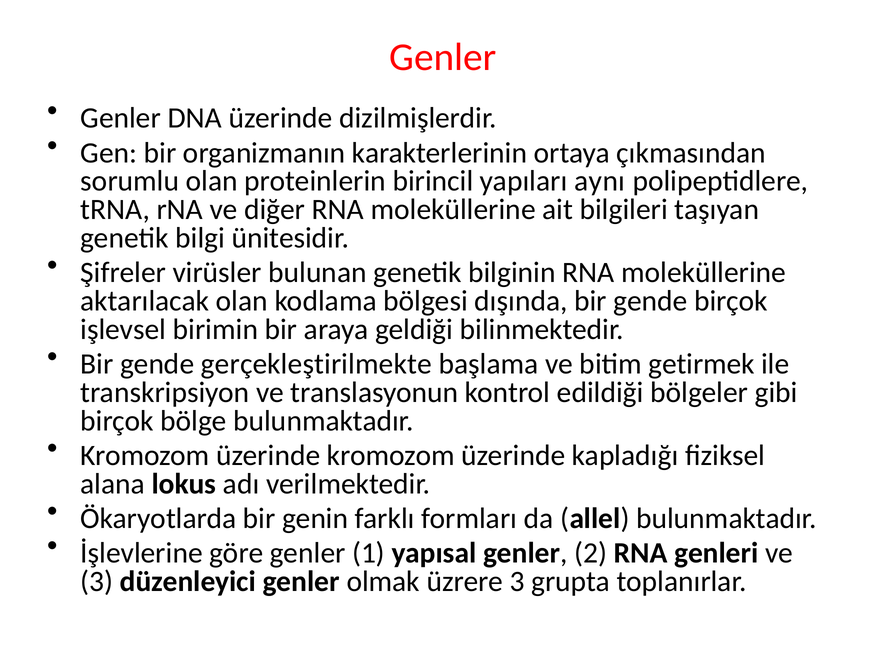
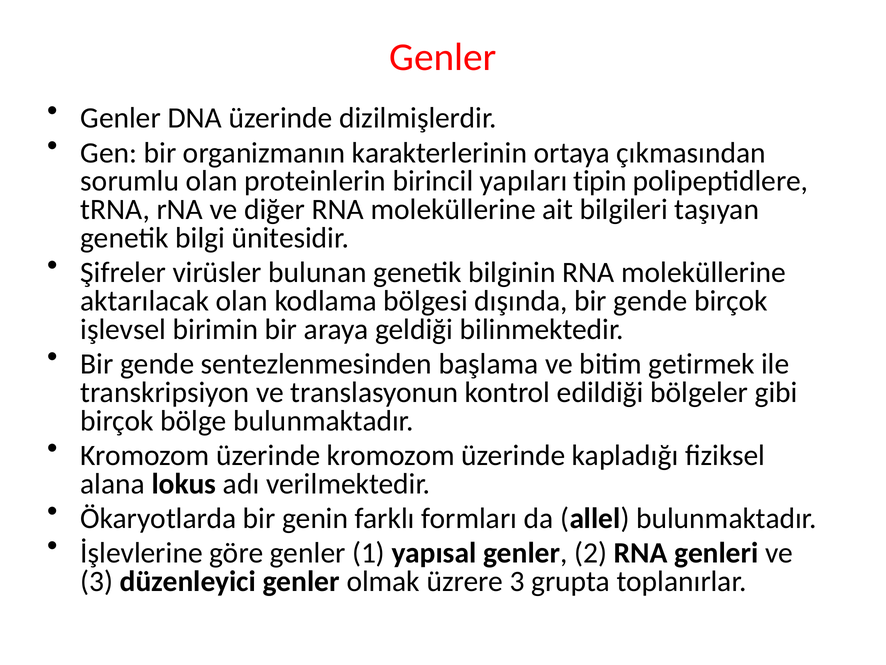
aynı: aynı -> tipin (600, 181)
gerçekleştirilmekte: gerçekleştirilmekte -> sentezlenmesinden (316, 364)
